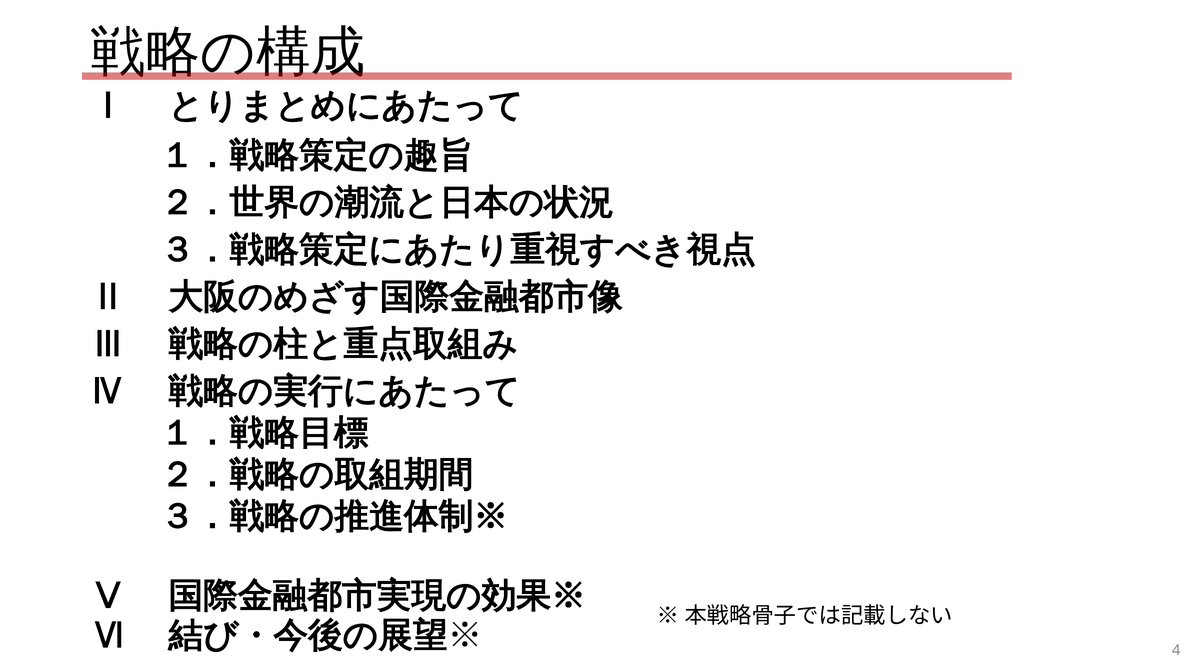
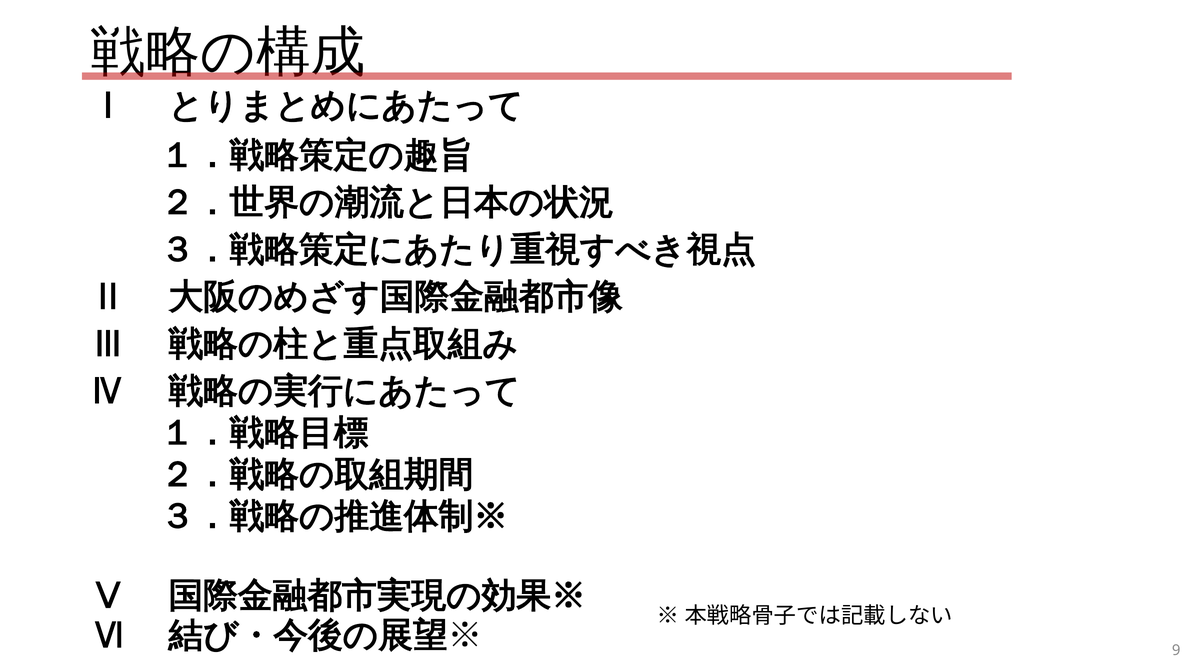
4: 4 -> 9 (1176, 651)
